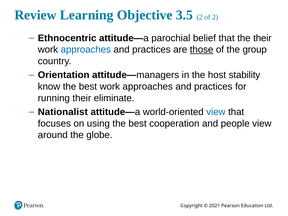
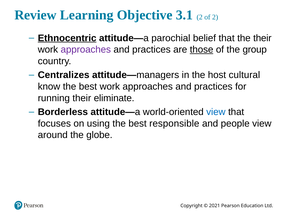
3.5: 3.5 -> 3.1 (184, 15)
Ethnocentric underline: none -> present (67, 38)
approaches colour: blue -> purple (86, 50)
Orientation: Orientation -> Centralizes (64, 75)
stability: stability -> cultural (244, 75)
Nationalist: Nationalist -> Borderless (63, 112)
cooperation: cooperation -> responsible (174, 123)
